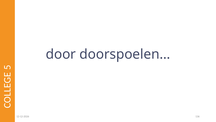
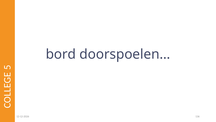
door: door -> bord (61, 54)
